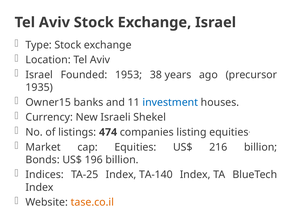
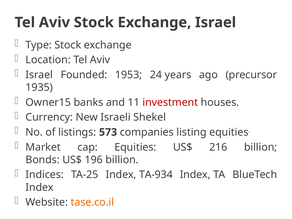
38: 38 -> 24 (156, 75)
investment colour: blue -> red (170, 102)
474: 474 -> 573 (108, 132)
TA-140: TA-140 -> TA-934 (156, 175)
